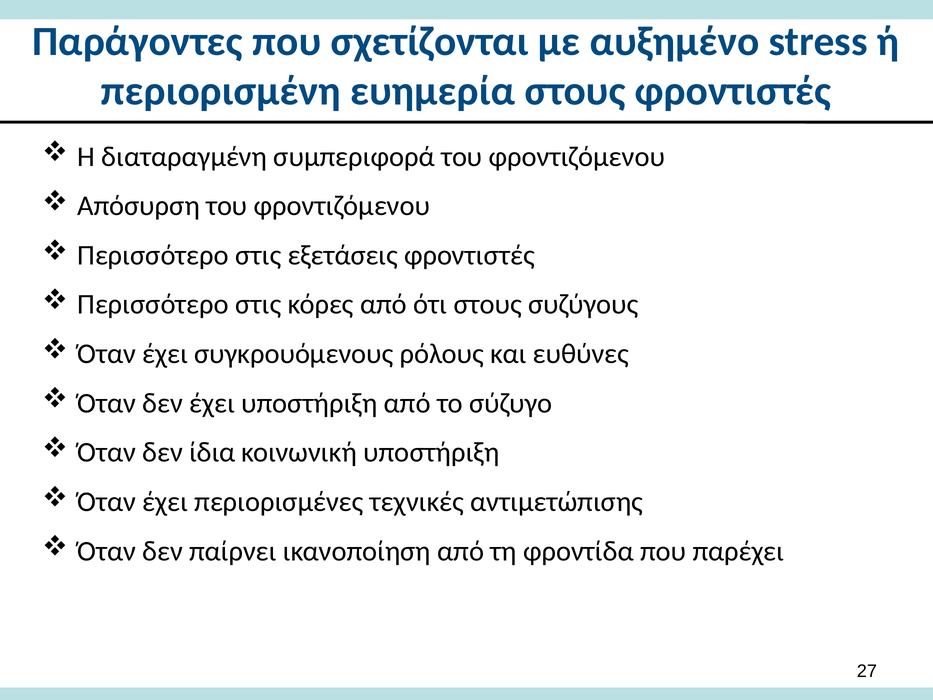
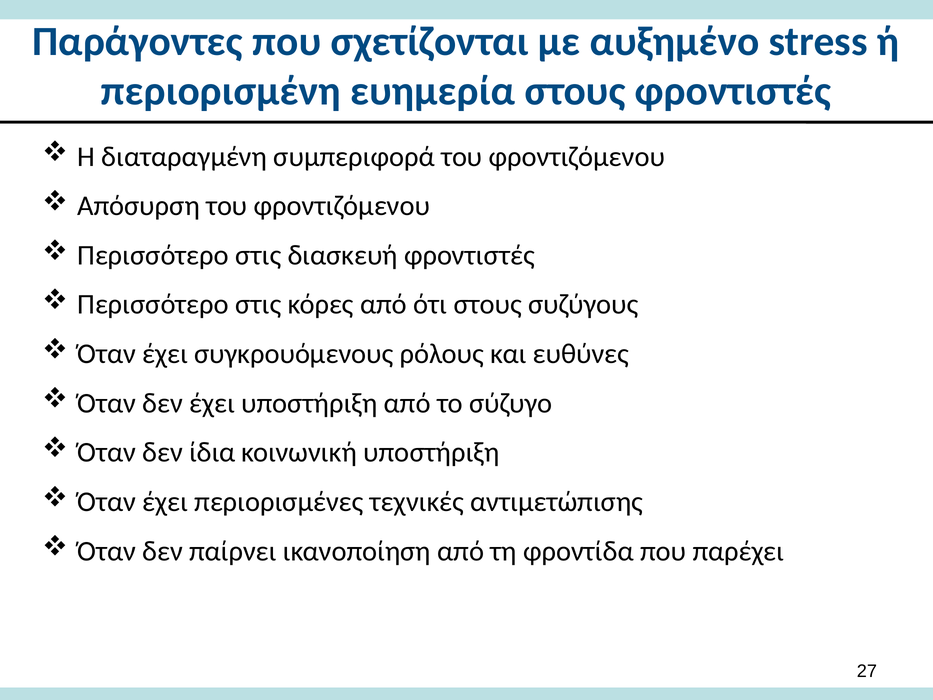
εξετάσεις: εξετάσεις -> διασκευή (343, 255)
